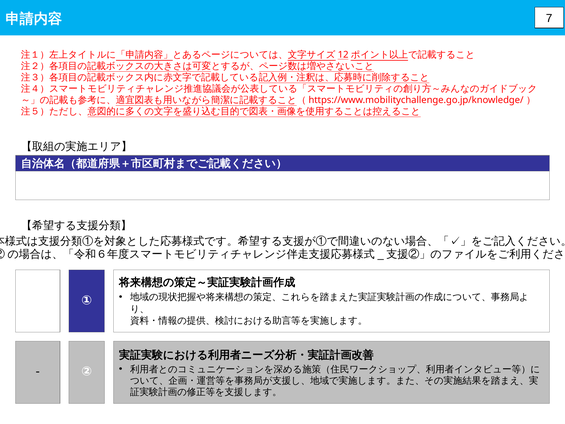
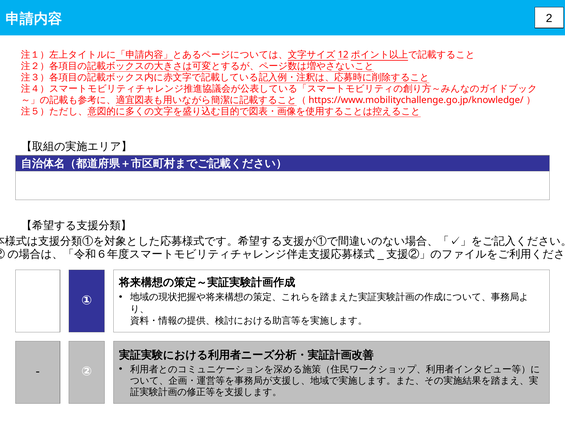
7: 7 -> 2 (549, 18)
